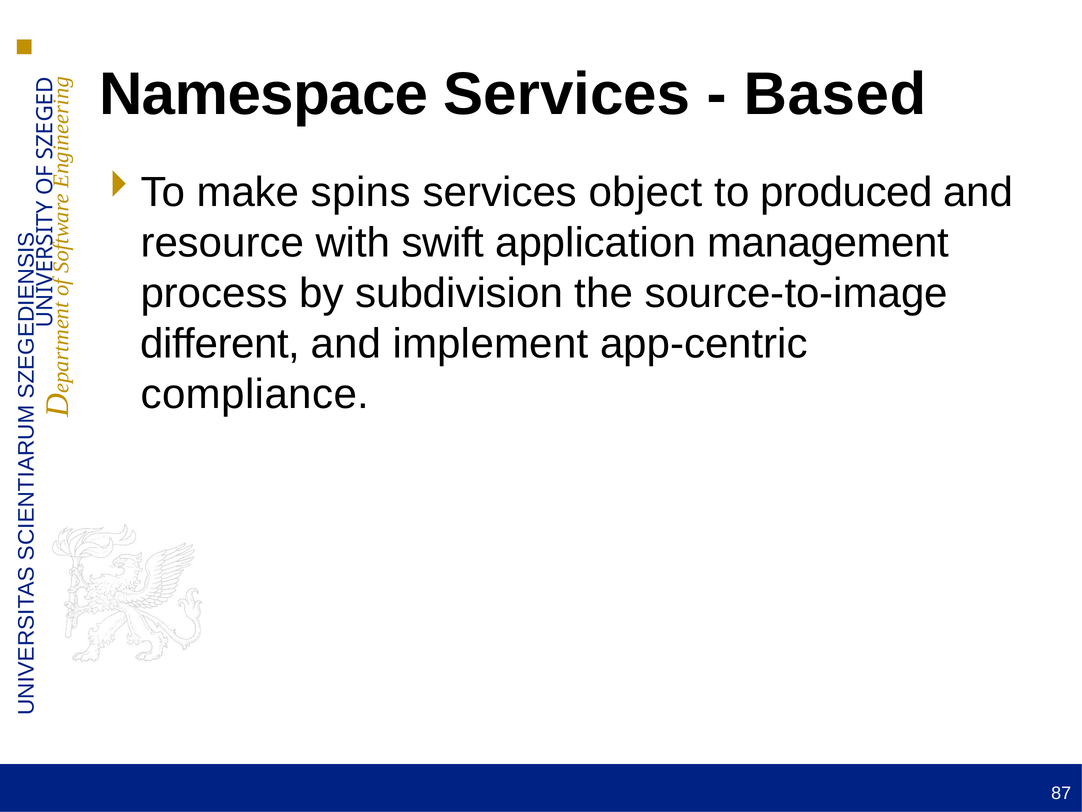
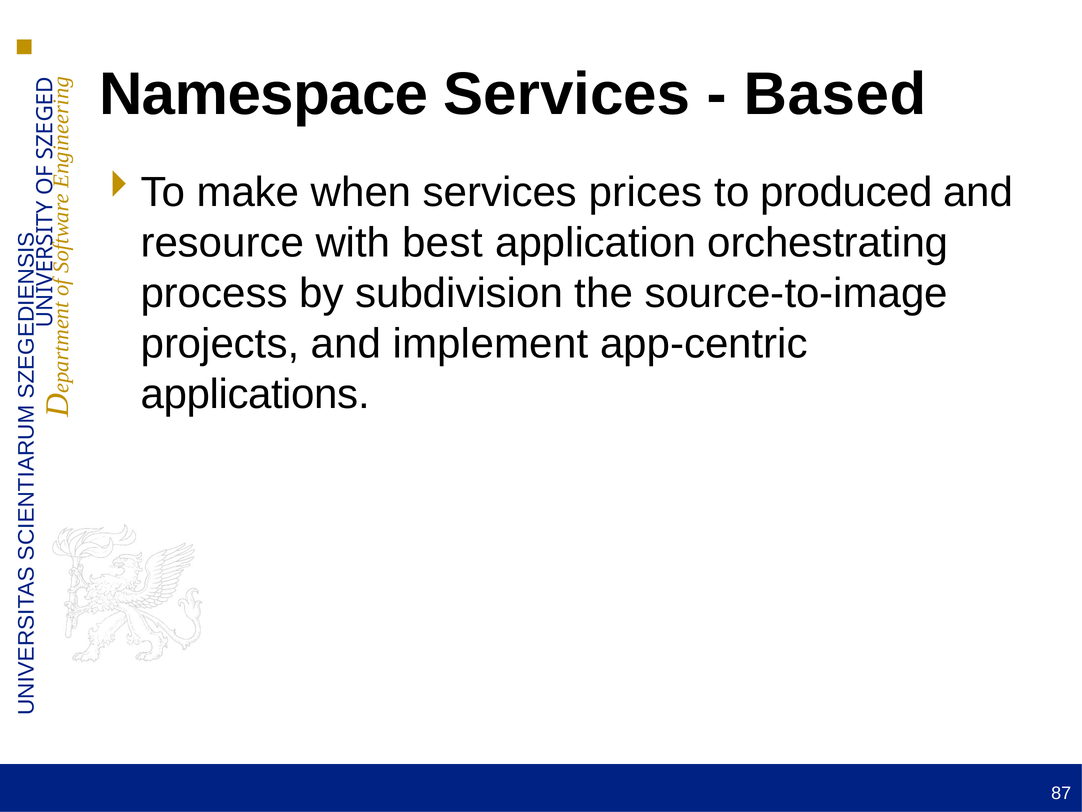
spins: spins -> when (361, 192)
object: object -> prices (646, 192)
swift: swift -> best (442, 243)
management: management -> orchestrating (828, 243)
different: different -> projects (220, 344)
compliance: compliance -> applications (255, 394)
